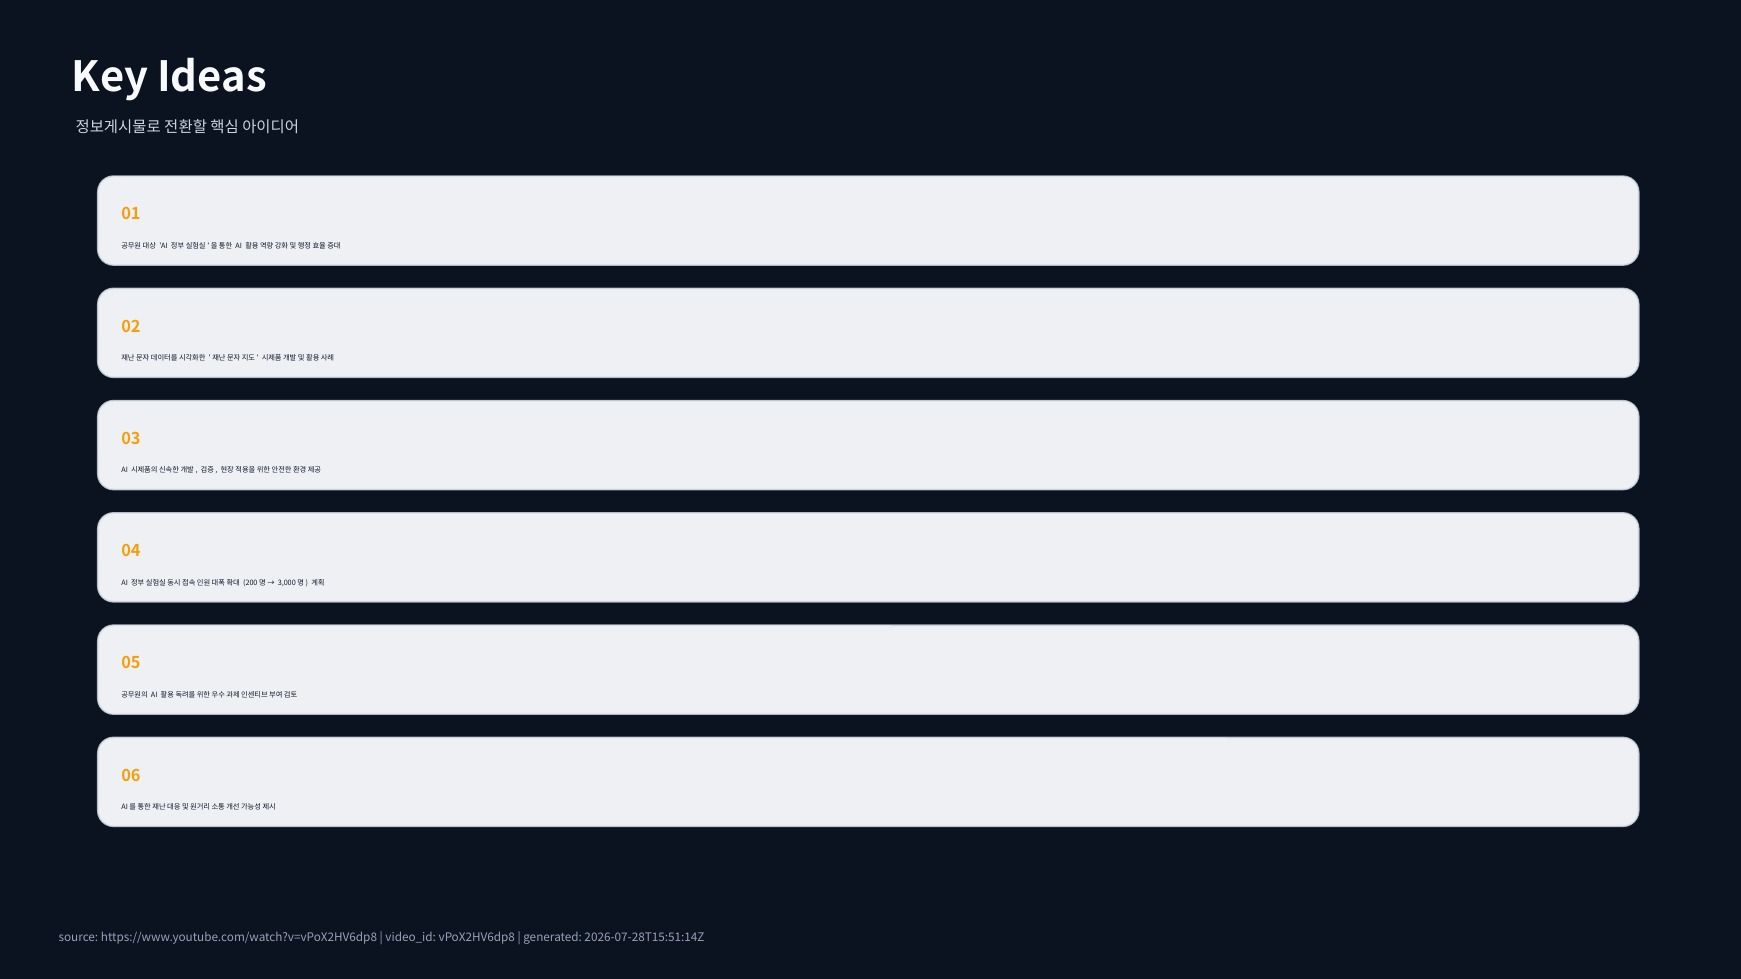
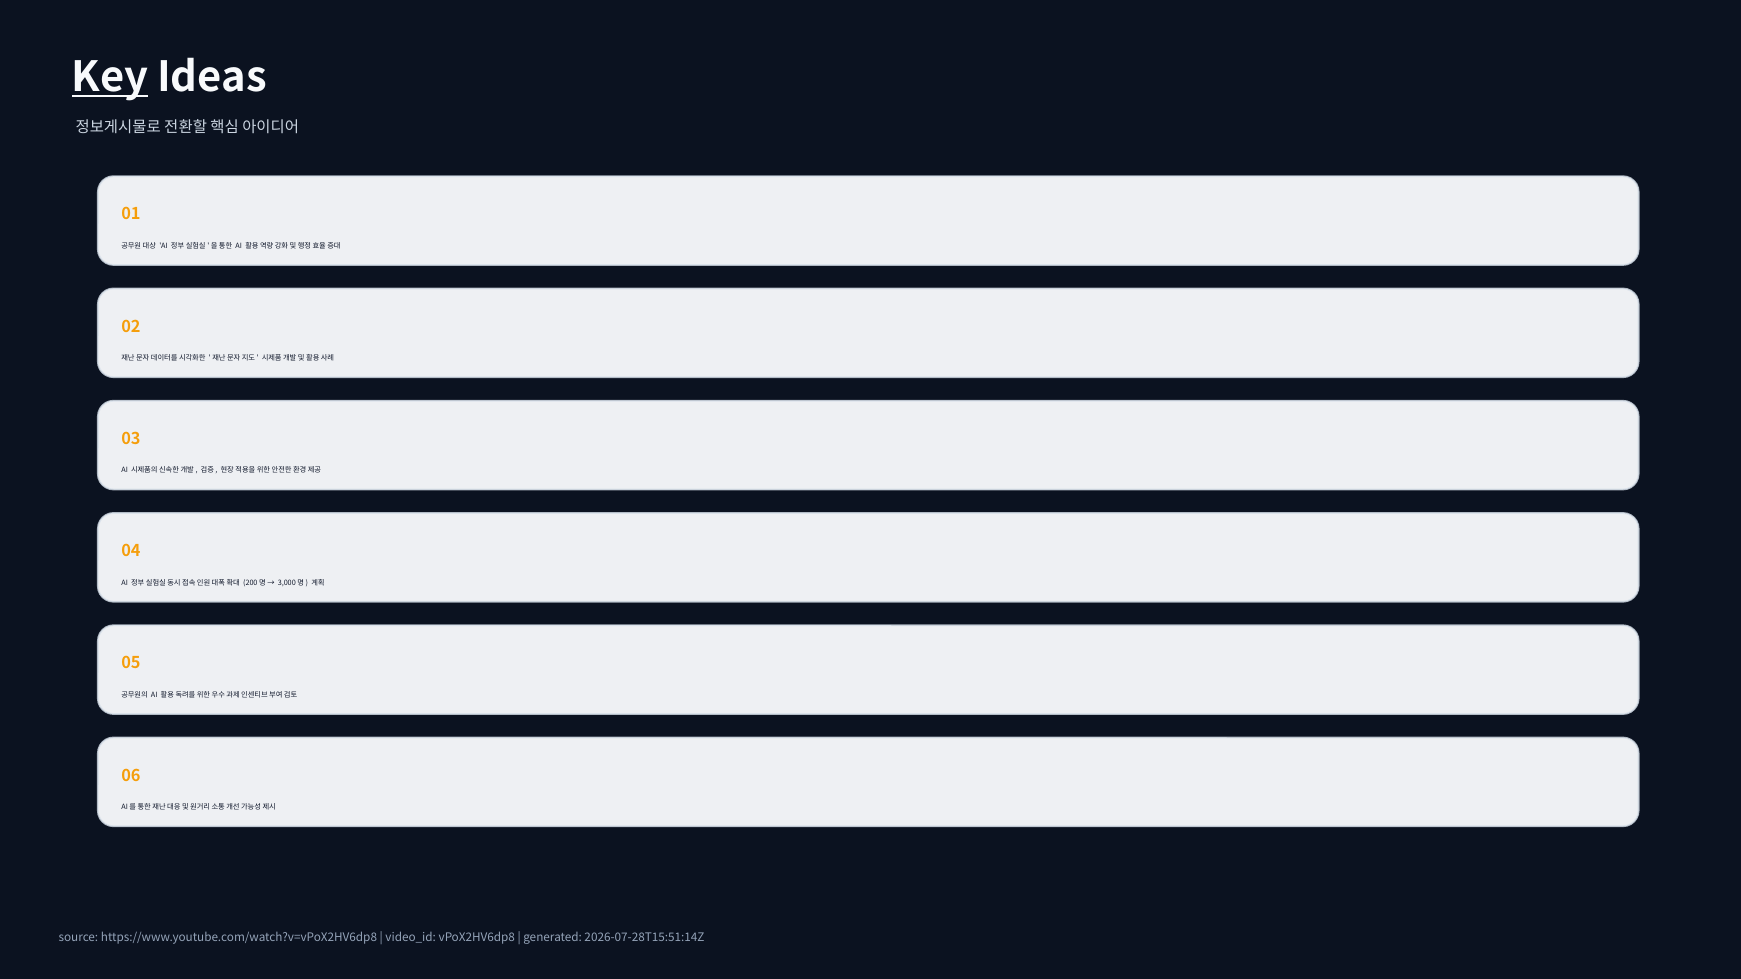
Key underline: none -> present (110, 78)
